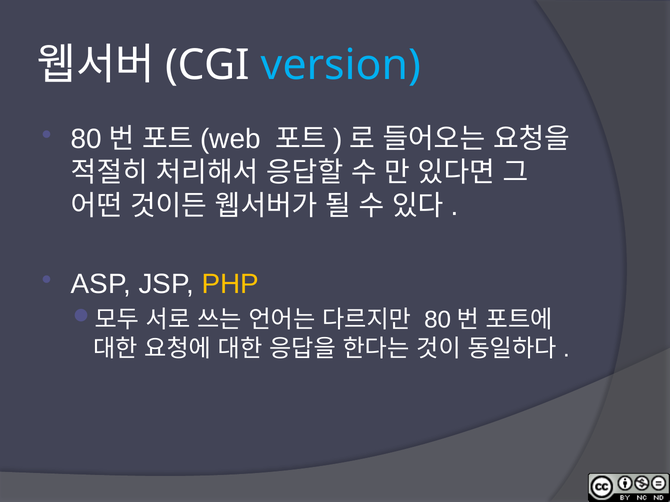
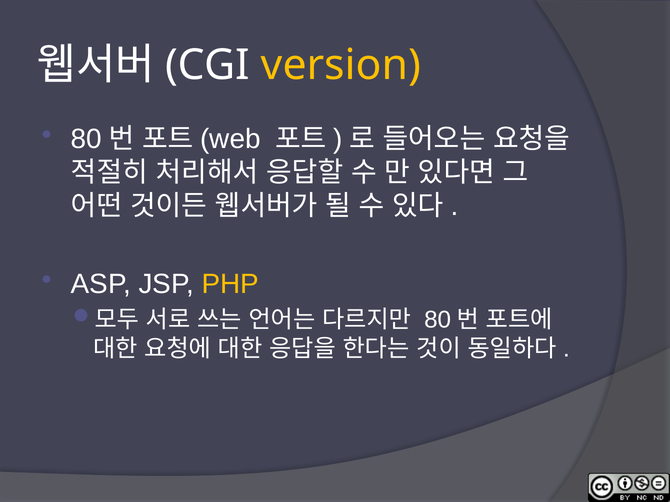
version colour: light blue -> yellow (341, 65)
